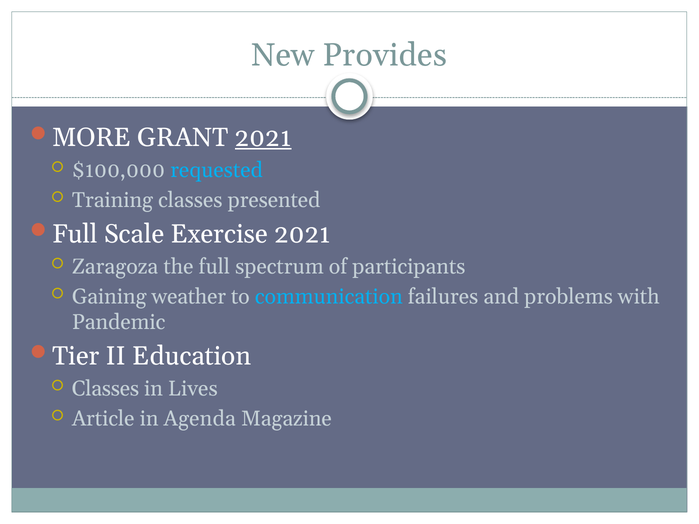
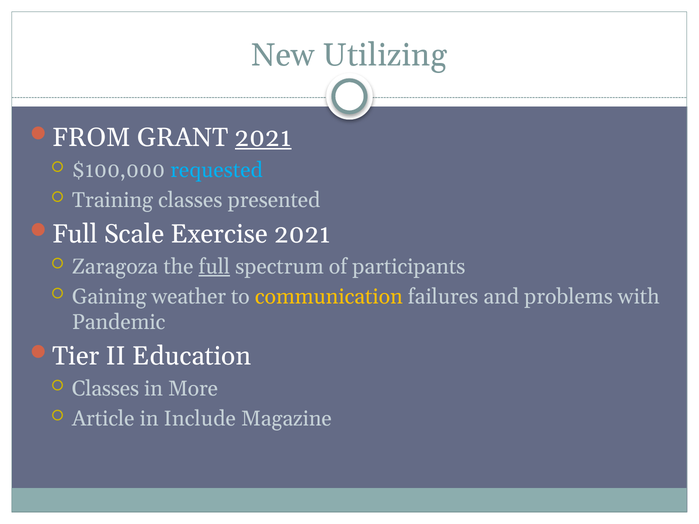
Provides: Provides -> Utilizing (385, 55)
MORE: MORE -> FROM (91, 138)
full underline: none -> present (214, 267)
communication colour: light blue -> yellow (329, 297)
Lives: Lives -> More (193, 389)
Agenda: Agenda -> Include (200, 419)
